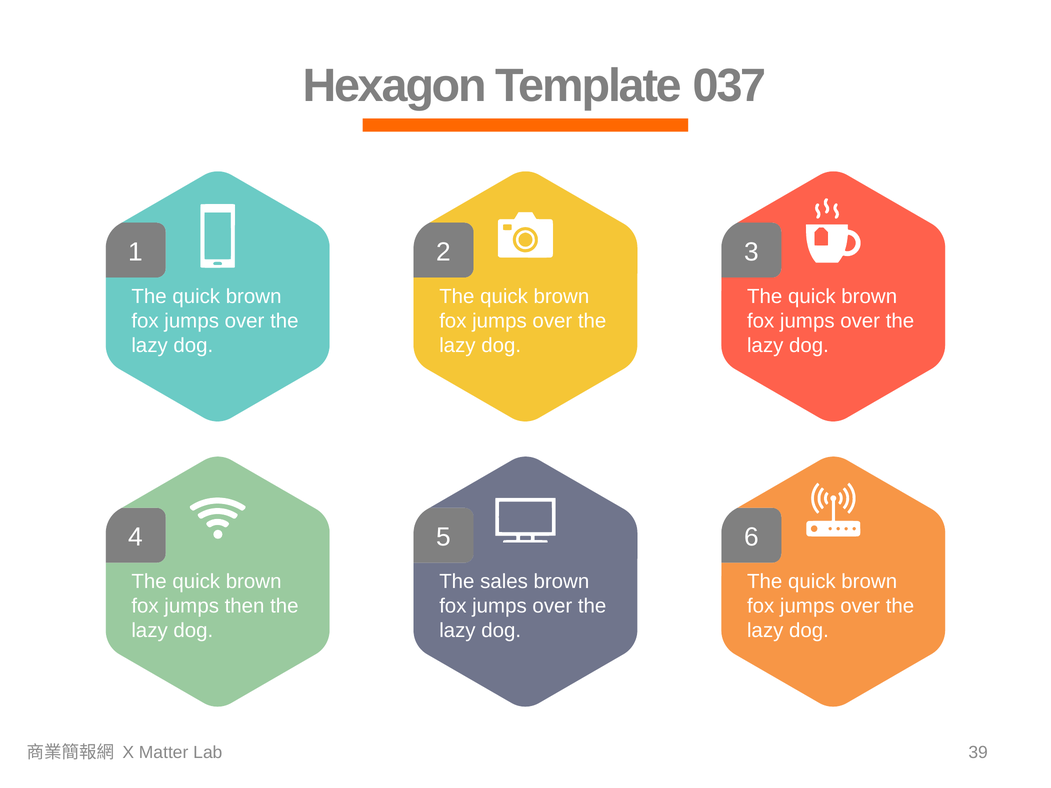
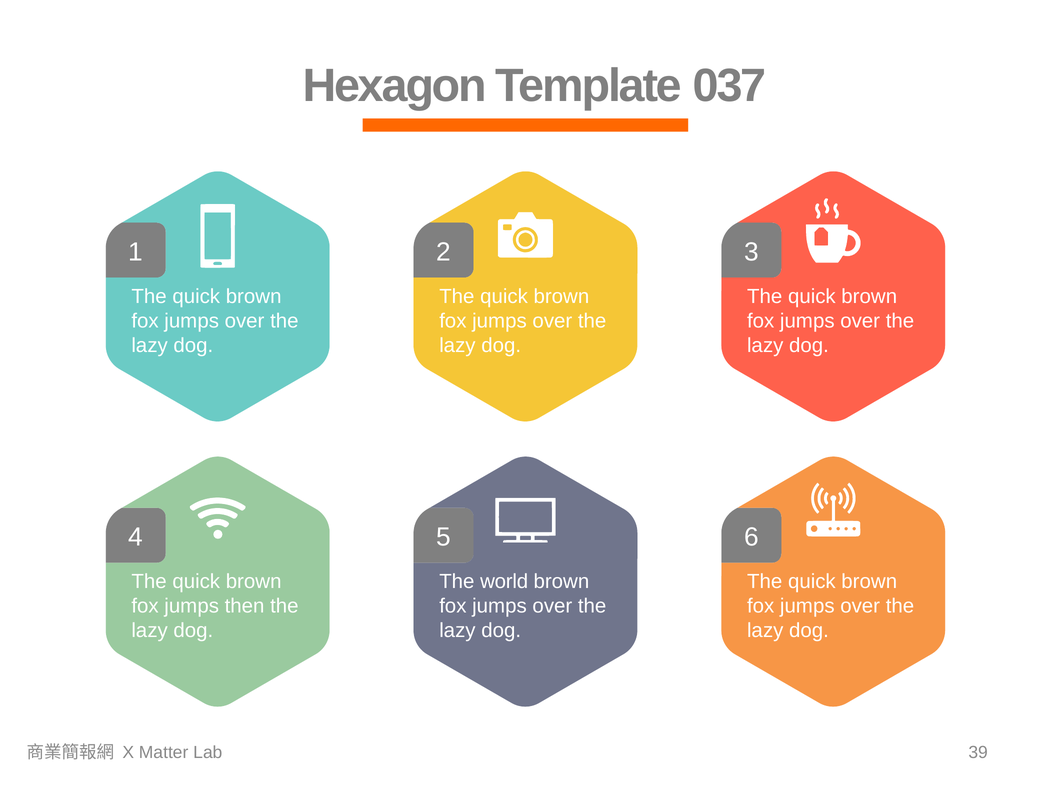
sales: sales -> world (504, 582)
